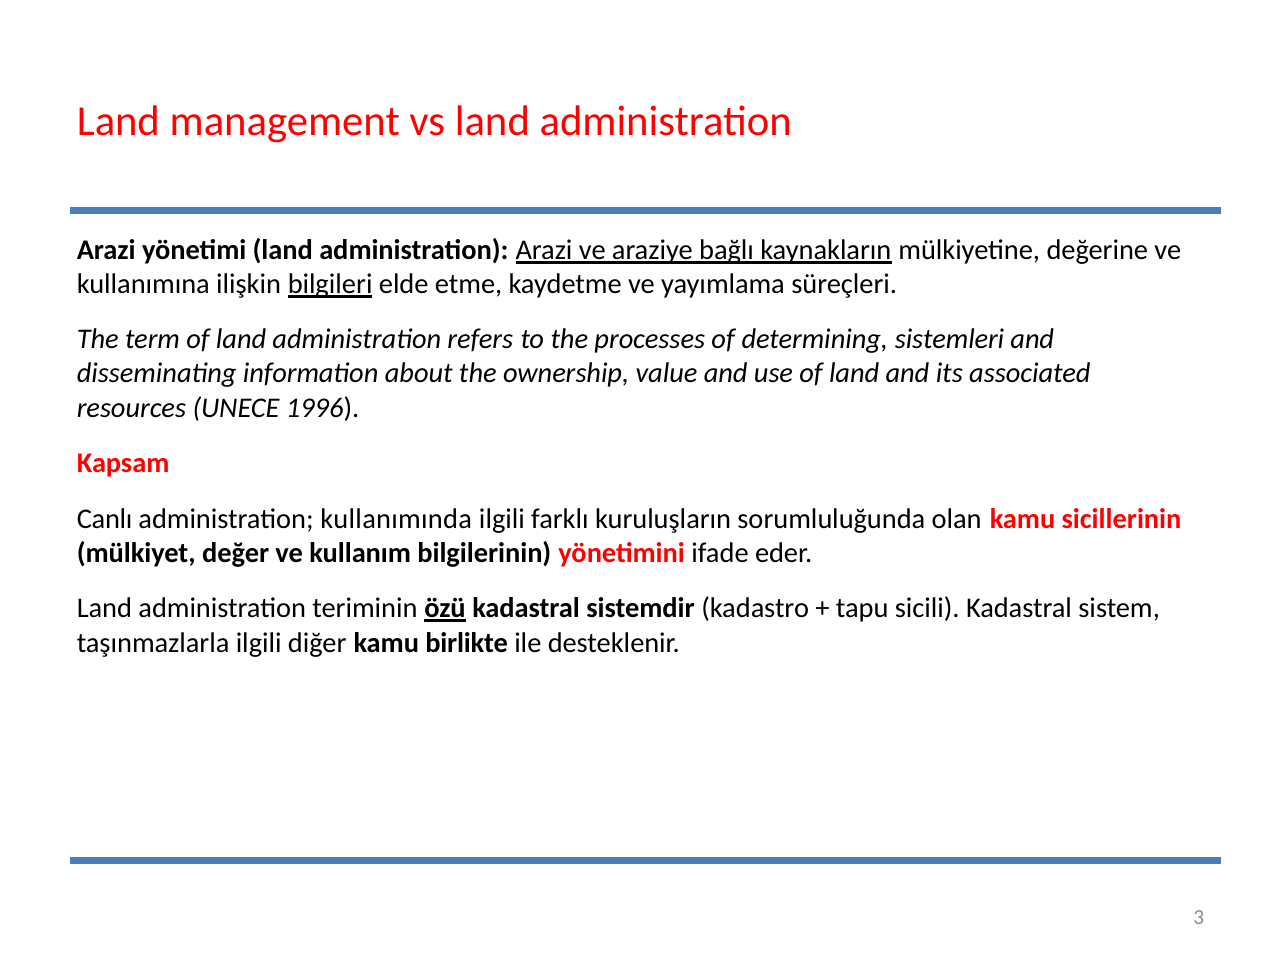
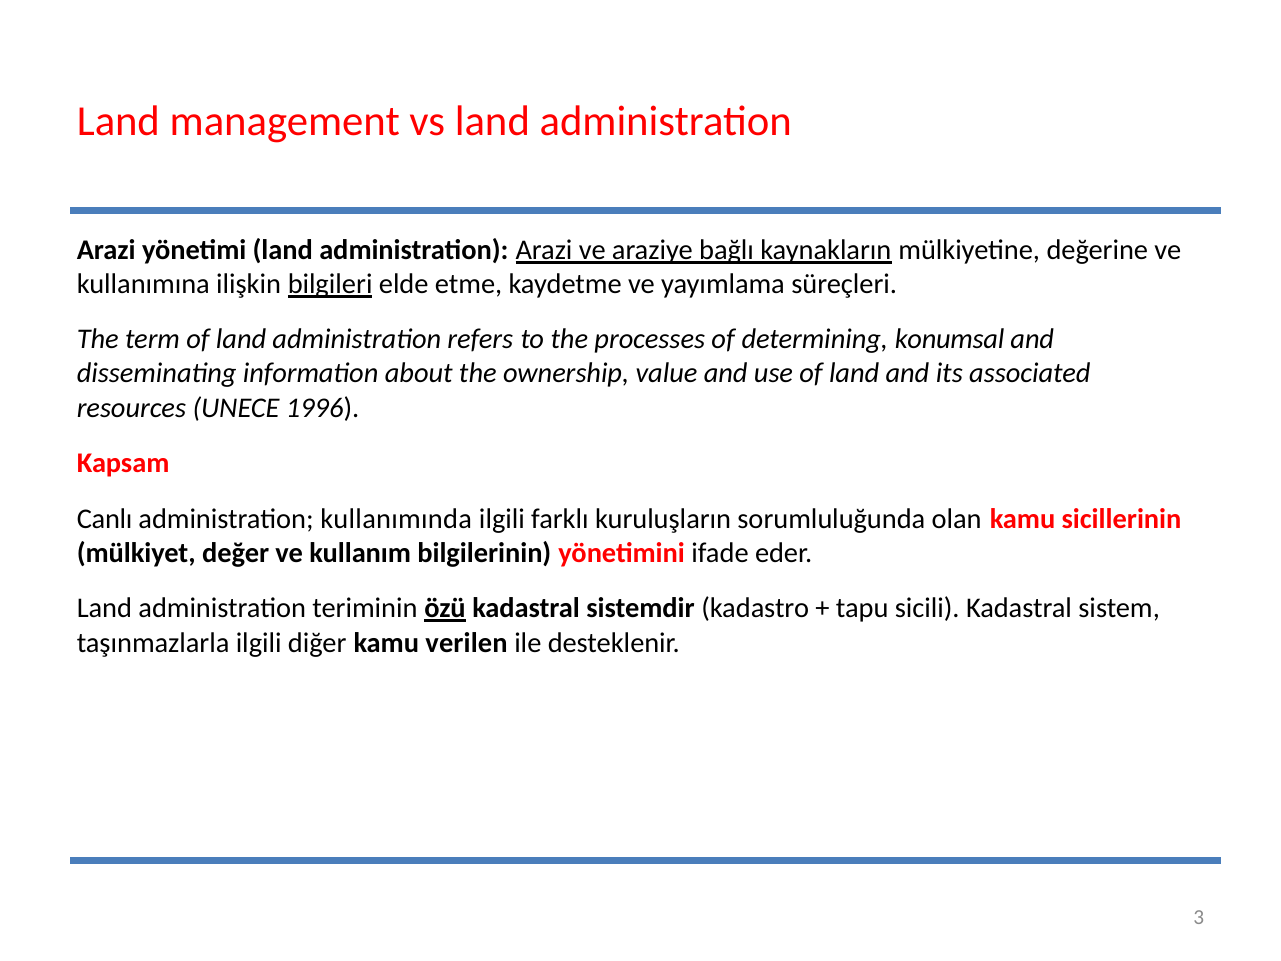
sistemleri: sistemleri -> konumsal (950, 339)
birlikte: birlikte -> verilen (467, 642)
